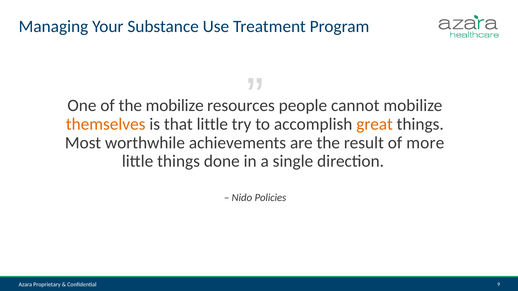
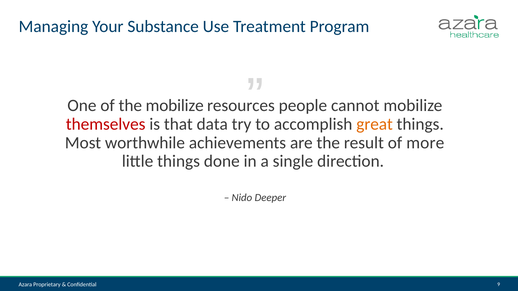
themselves colour: orange -> red (106, 124)
that little: little -> data (212, 124)
Policies: Policies -> Deeper (270, 198)
